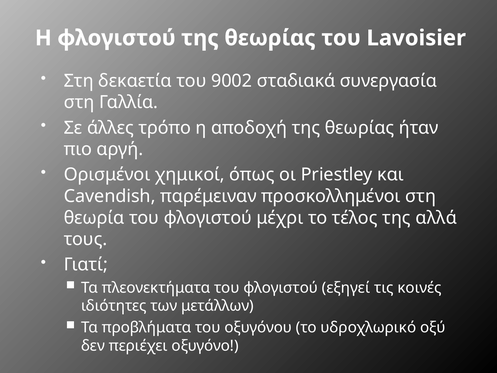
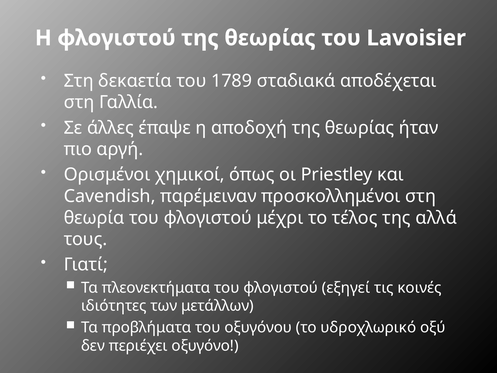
9002: 9002 -> 1789 (232, 81)
συνεργασία: συνεργασία -> αποδέχεται (388, 81)
τρόπο: τρόπο -> έπαψε (165, 128)
